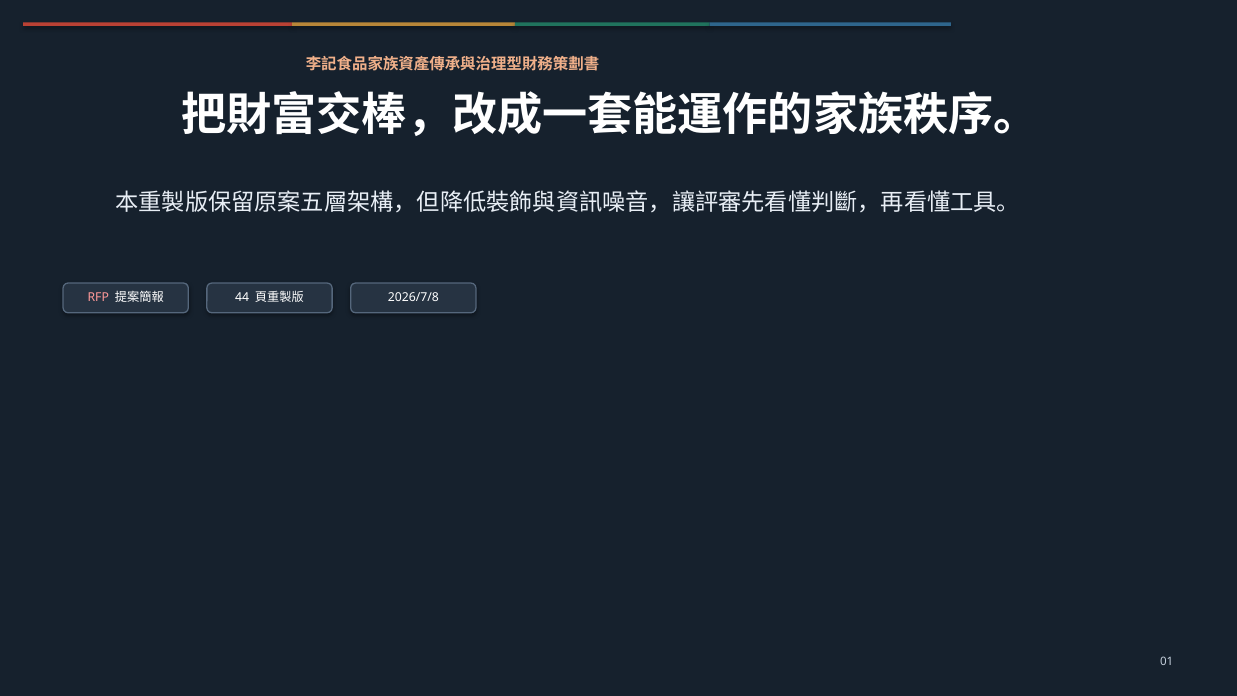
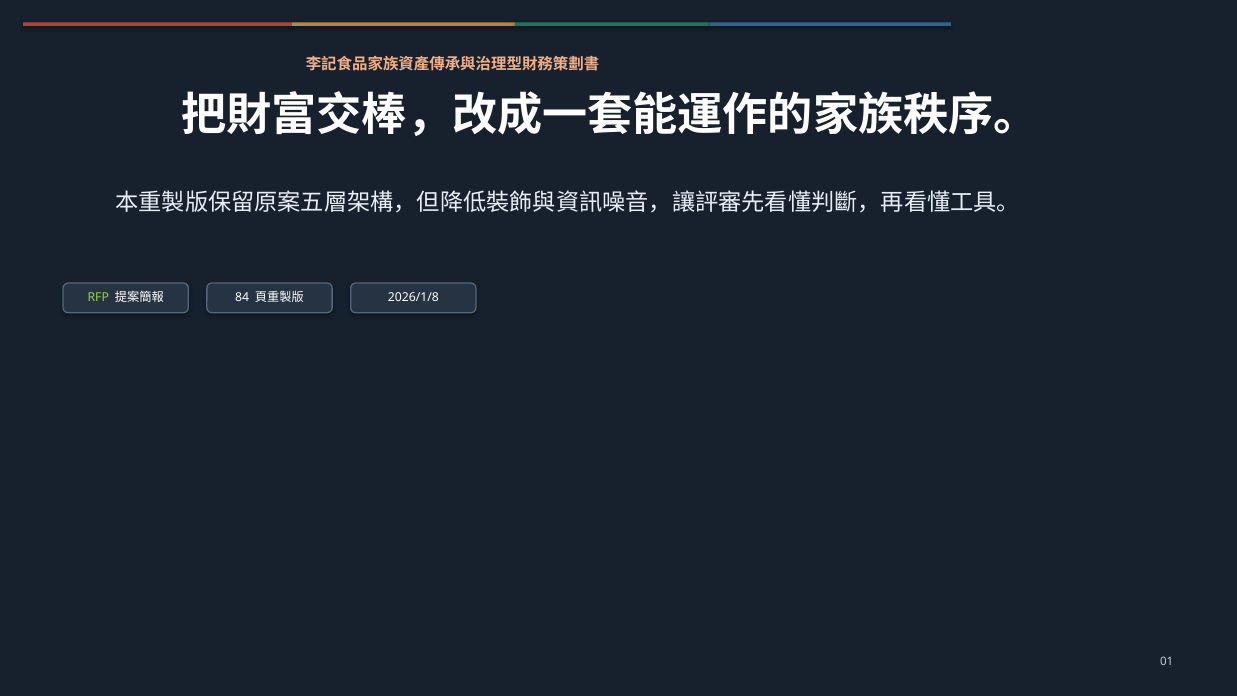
RFP colour: pink -> light green (98, 298)
44: 44 -> 84 (242, 298)
2026/7/8: 2026/7/8 -> 2026/1/8 (413, 298)
